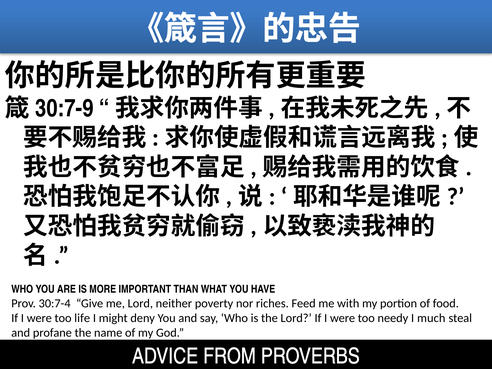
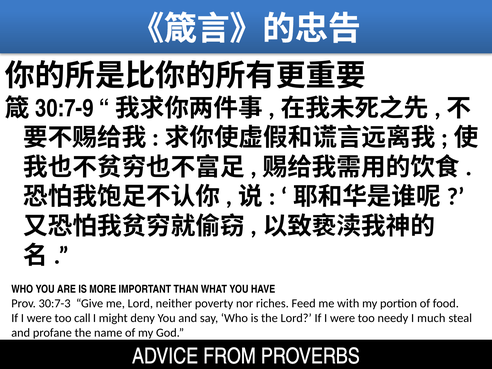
30:7-4: 30:7-4 -> 30:7-3 (55, 303)
life: life -> call (82, 318)
